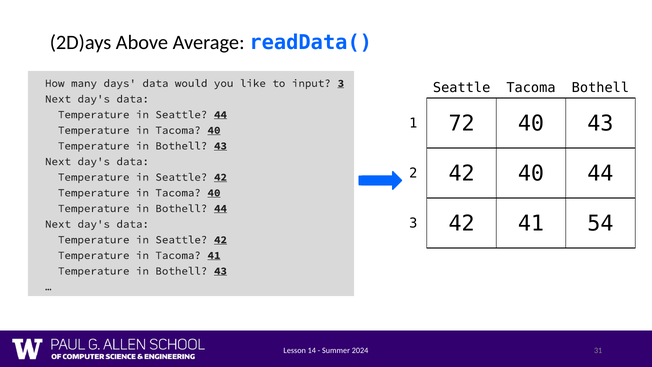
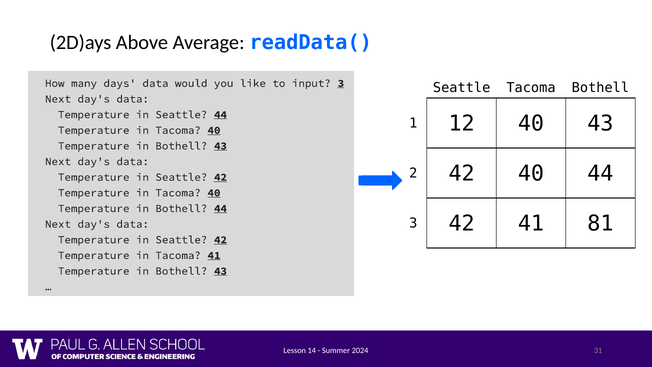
72: 72 -> 12 (462, 123)
54: 54 -> 81 (600, 223)
